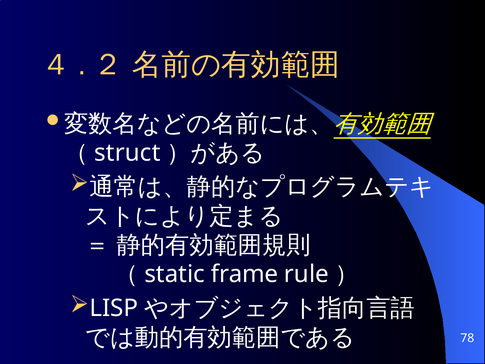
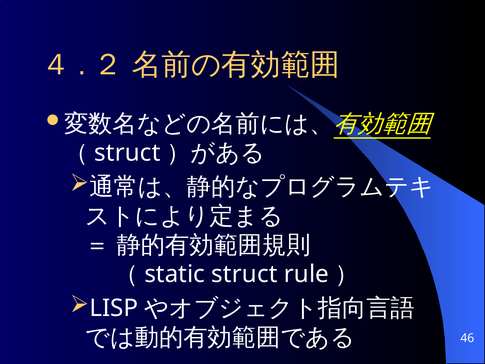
frame: frame -> struct (244, 274)
78: 78 -> 46 (467, 338)
